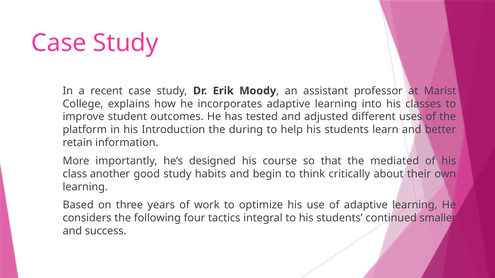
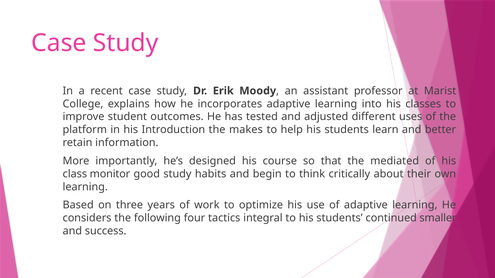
during: during -> makes (246, 130)
another: another -> monitor (110, 174)
